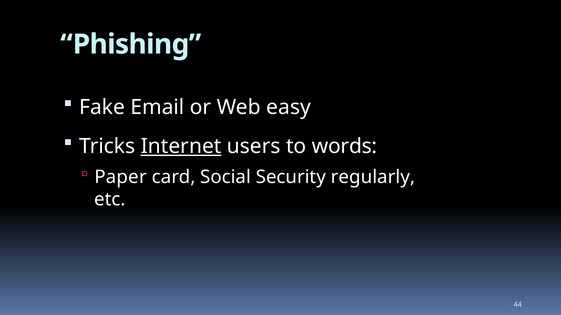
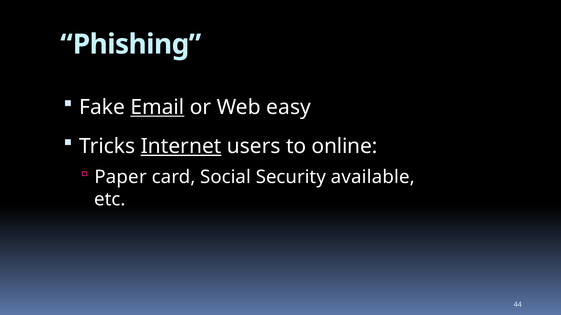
Email underline: none -> present (157, 107)
words: words -> online (344, 147)
regularly: regularly -> available (373, 177)
